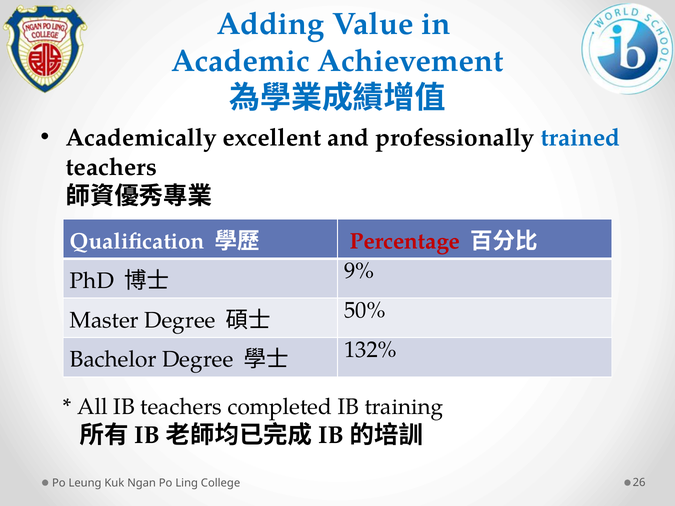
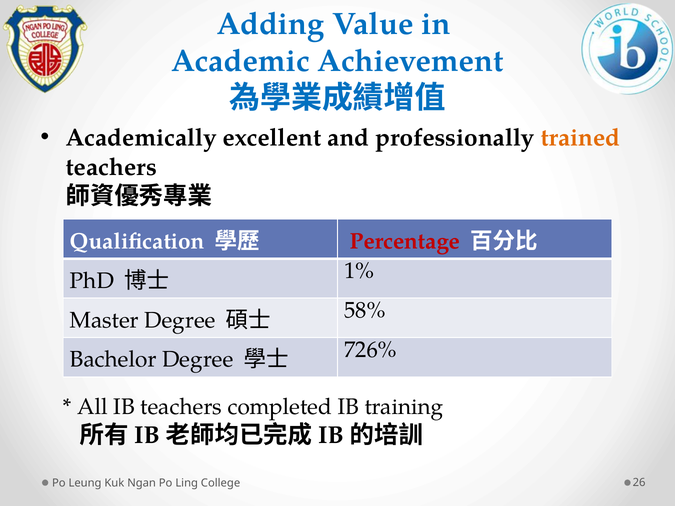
trained colour: blue -> orange (580, 138)
9%: 9% -> 1% (359, 271)
50%: 50% -> 58% (365, 311)
132%: 132% -> 726% (371, 350)
